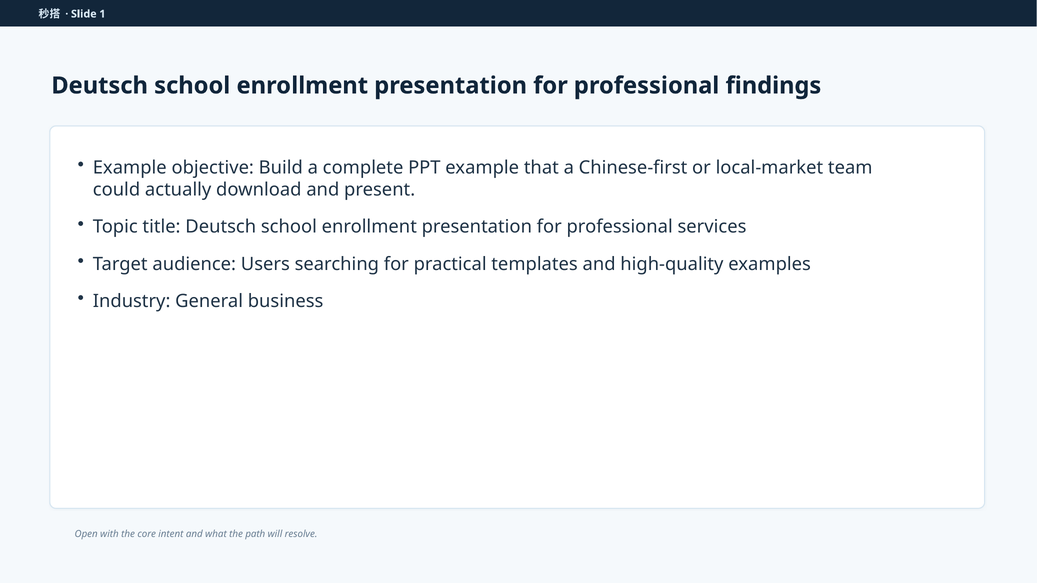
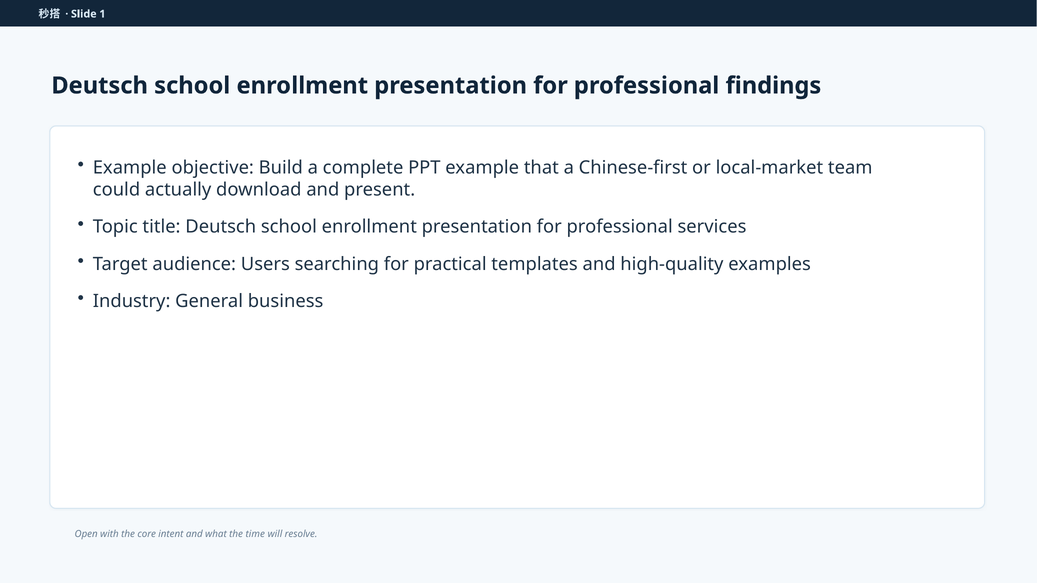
path: path -> time (255, 534)
